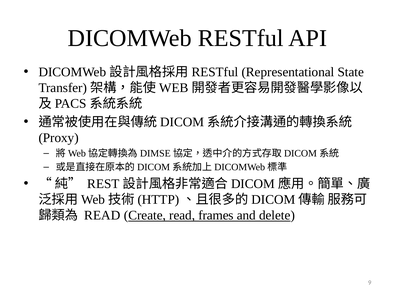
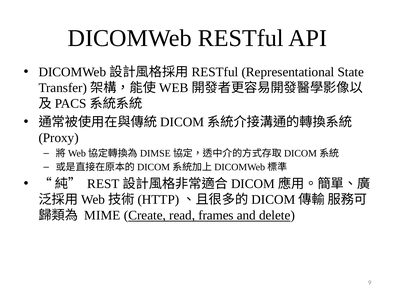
READ: READ -> MIME (102, 216)
